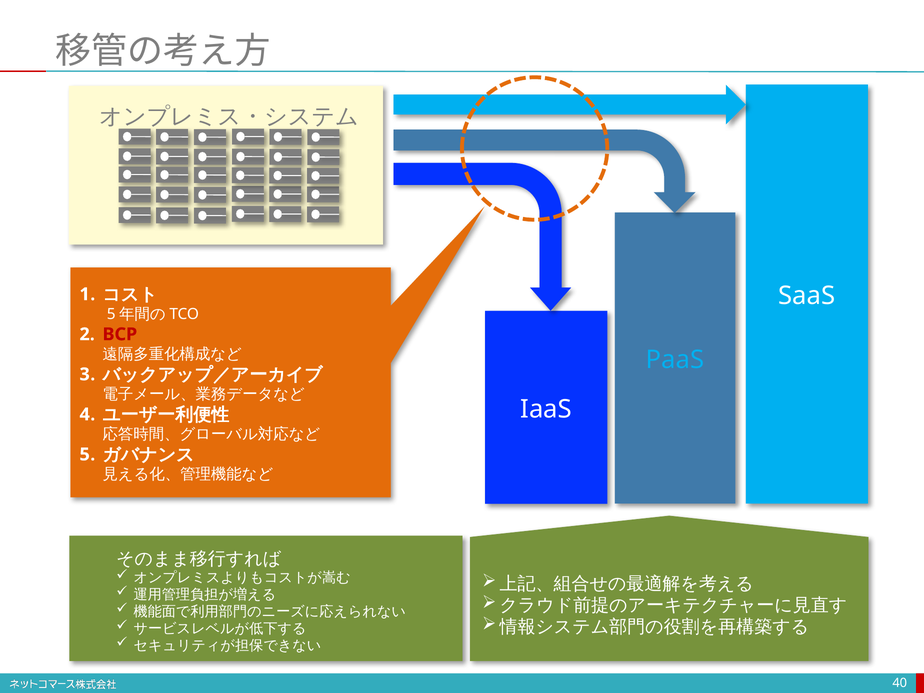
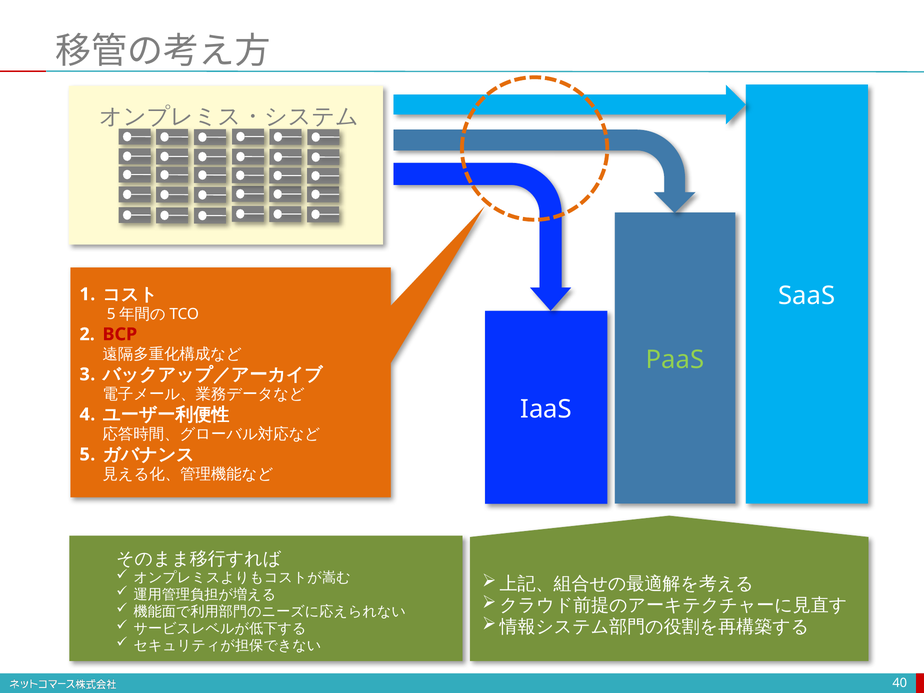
PaaS colour: light blue -> light green (675, 360)
